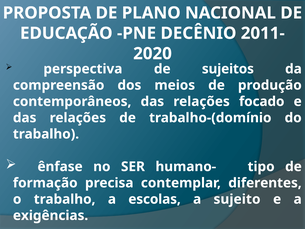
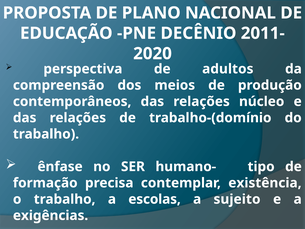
sujeitos: sujeitos -> adultos (228, 69)
focado: focado -> núcleo (262, 101)
diferentes: diferentes -> existência (265, 183)
